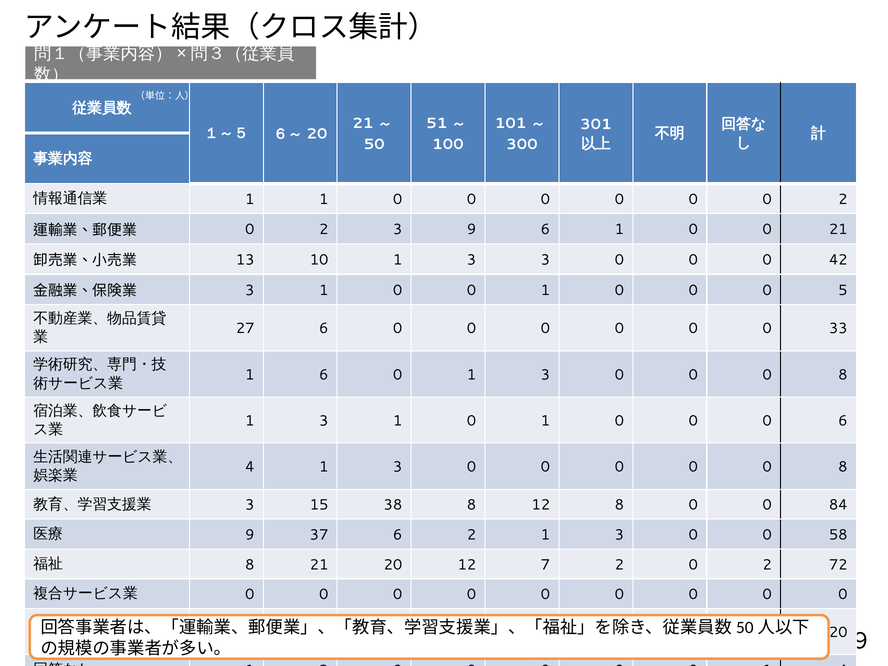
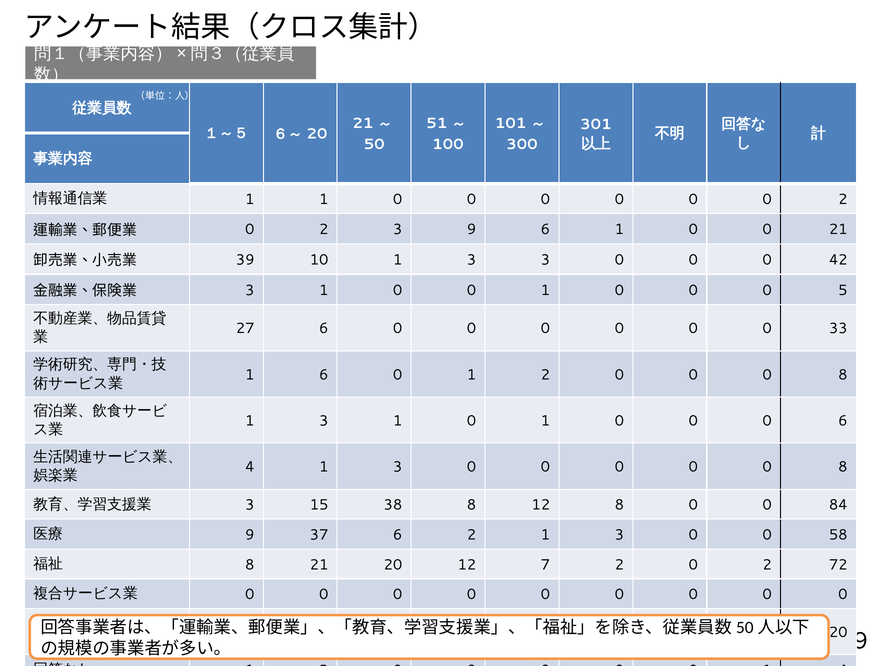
13: 13 -> 39 (245, 260)
0 1 3: 3 -> 2 (545, 375)
